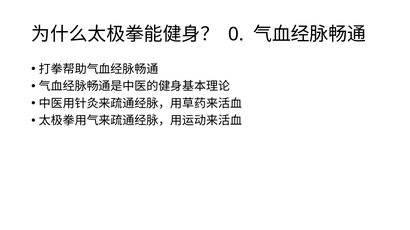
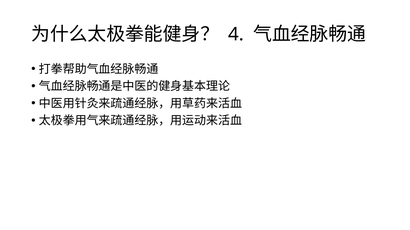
0: 0 -> 4 (236, 34)
